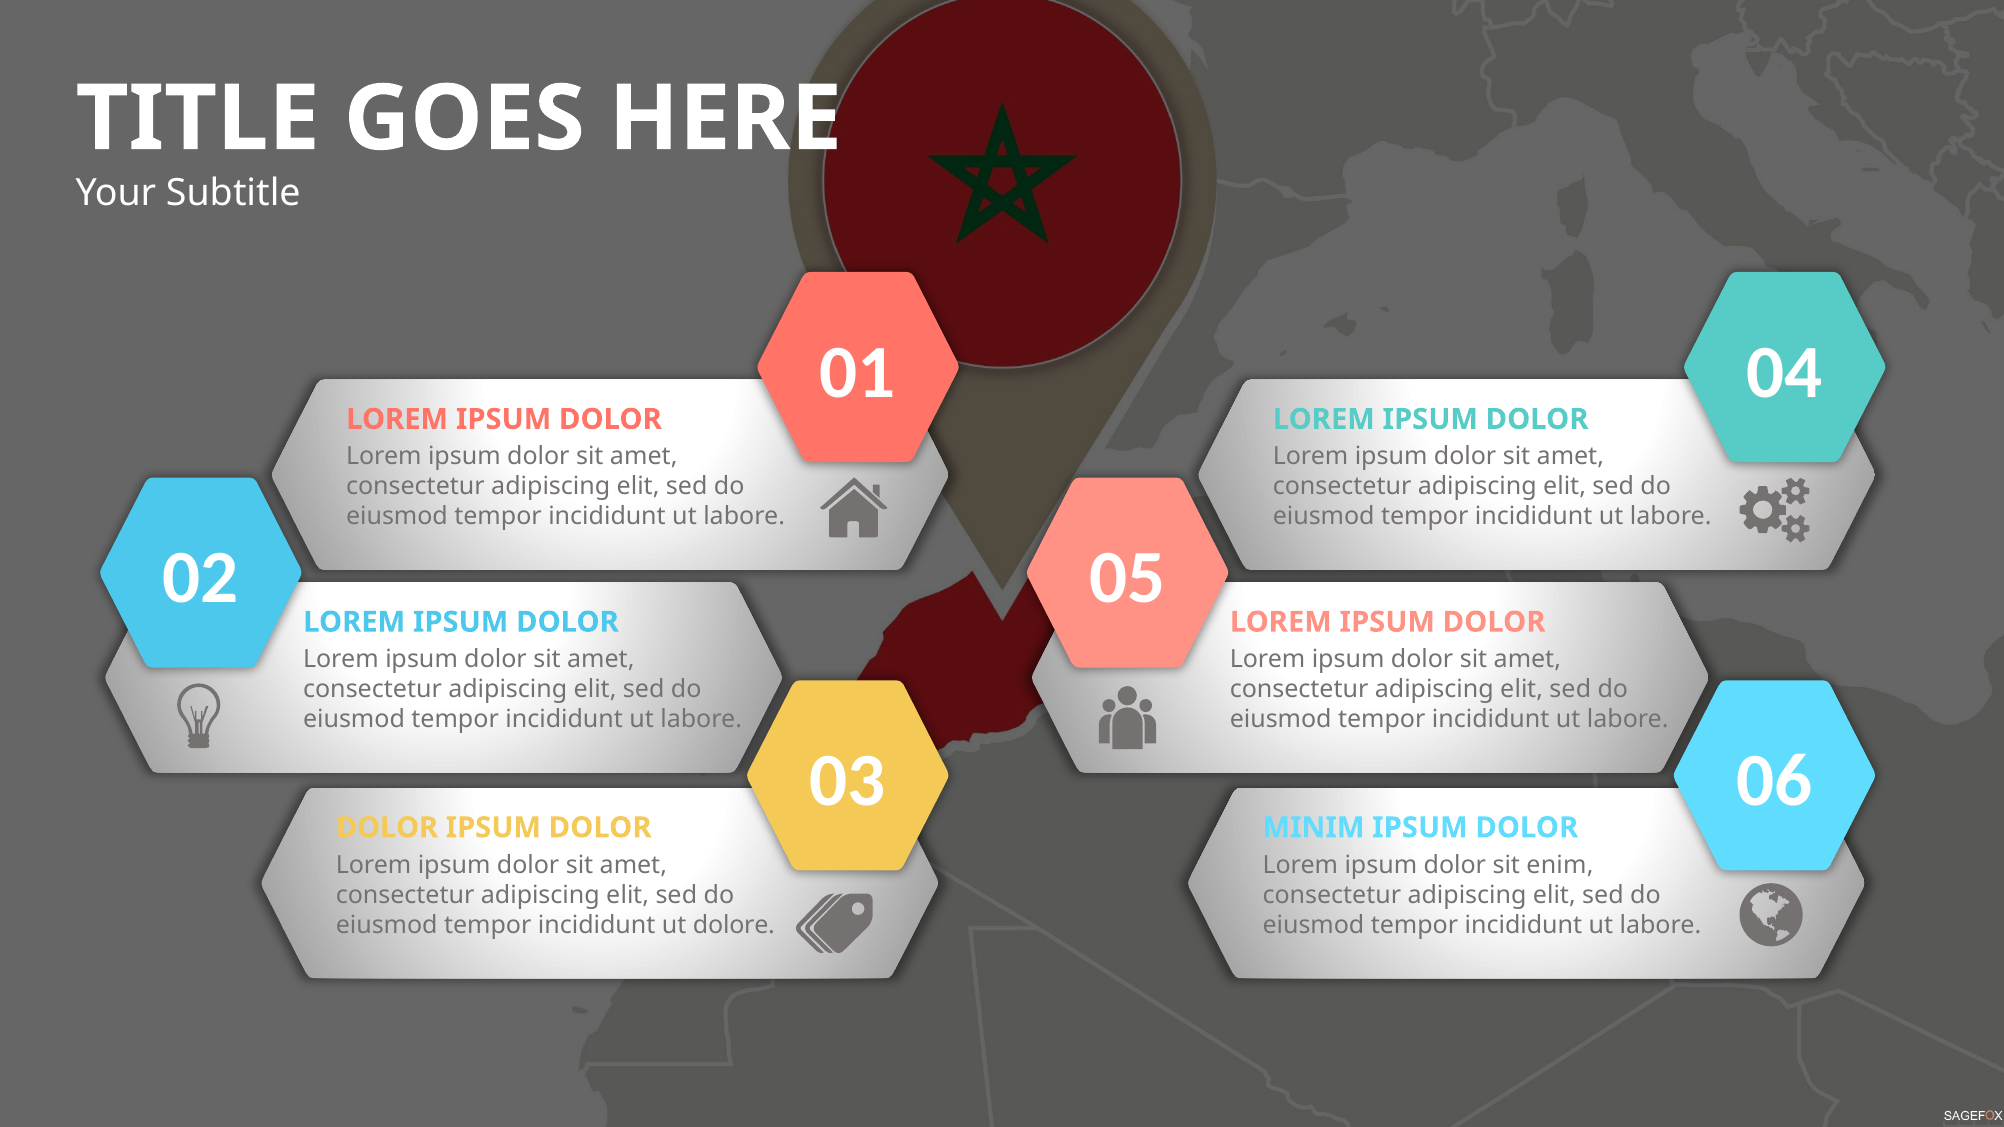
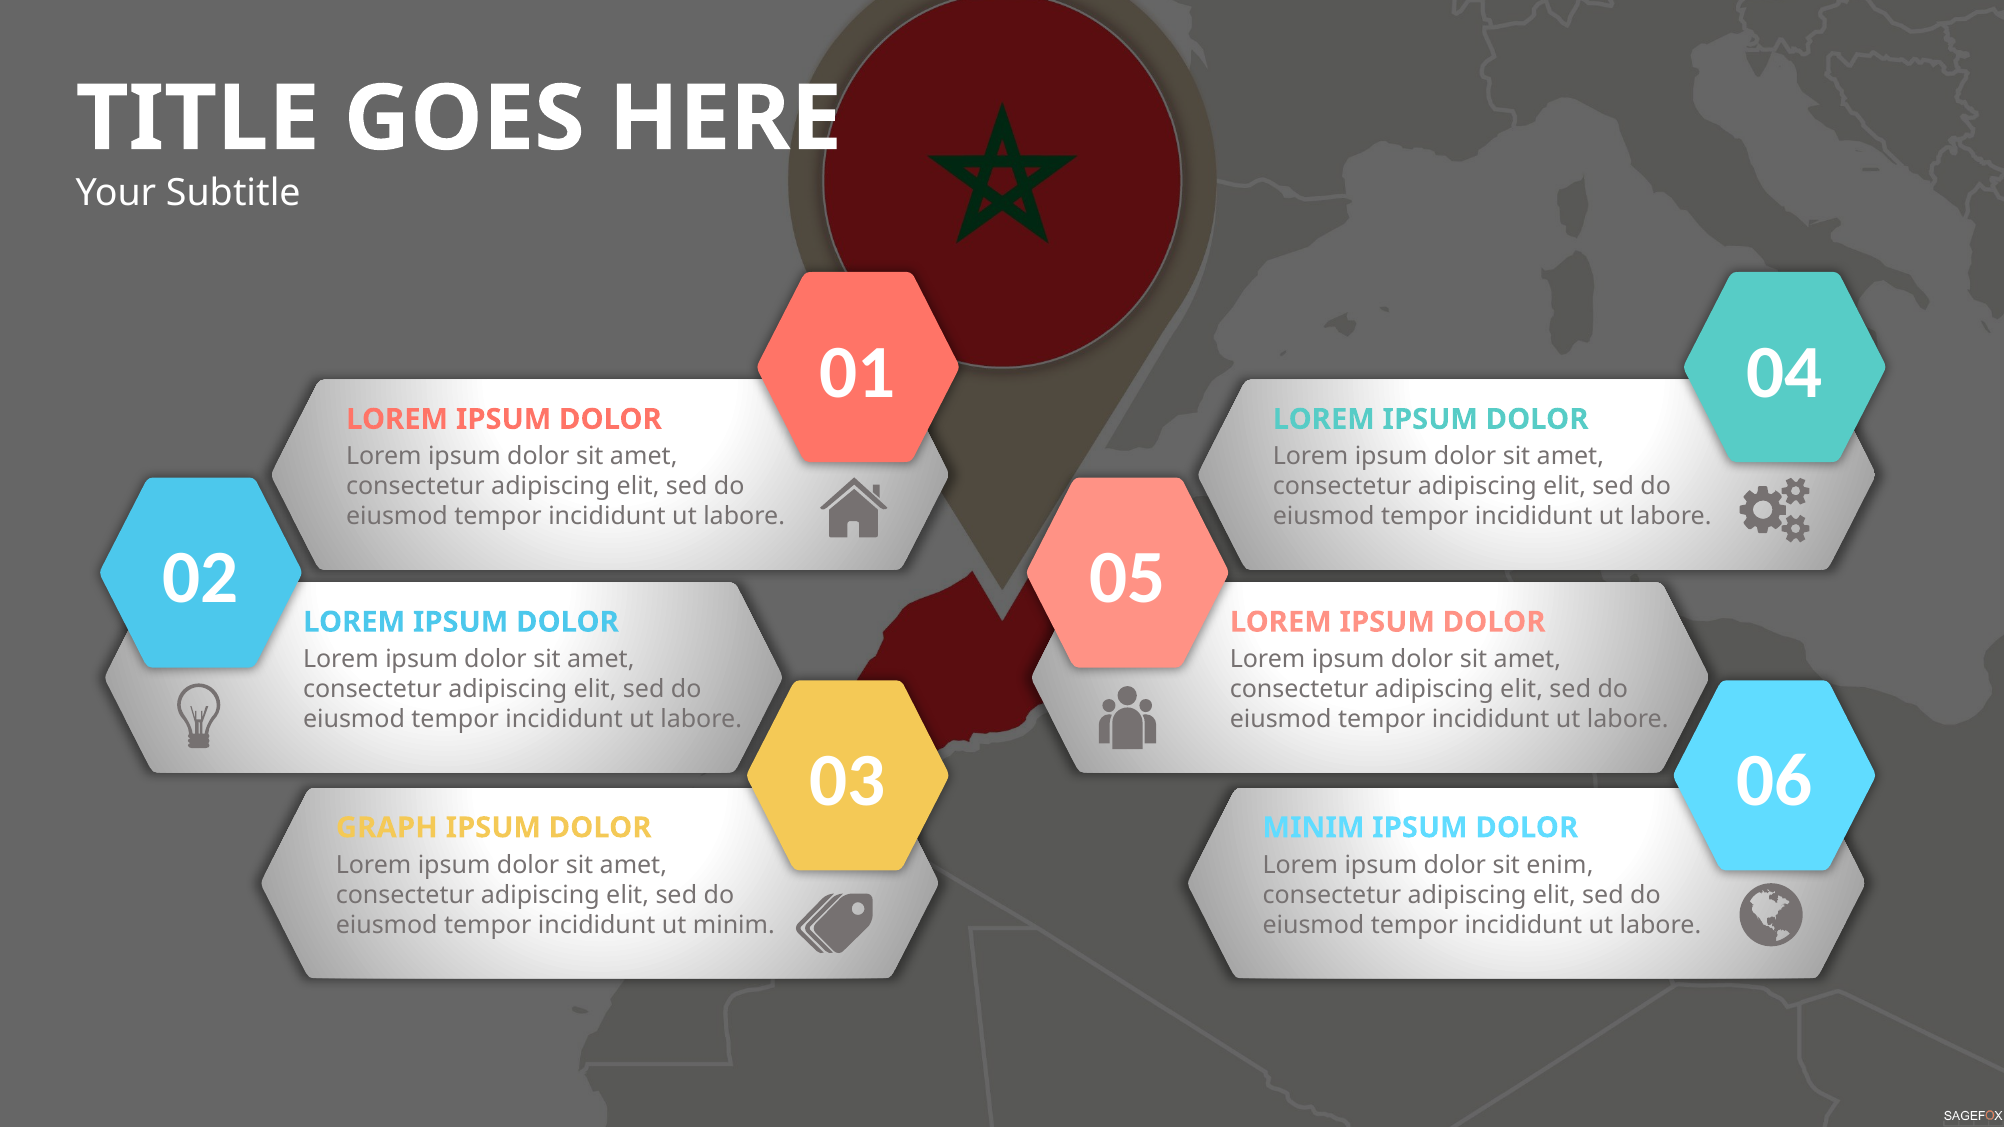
DOLOR: DOLOR -> GRAPH (387, 828)
ut dolore: dolore -> minim (734, 925)
